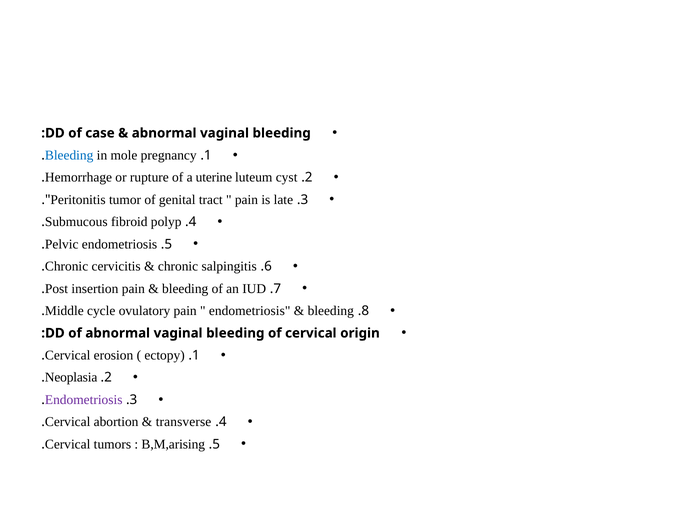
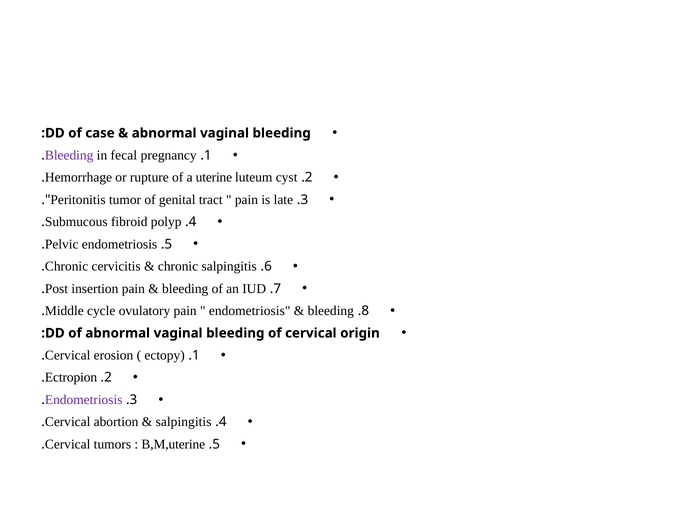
Bleeding colour: blue -> purple (69, 155)
mole: mole -> fecal (124, 155)
Neoplasia: Neoplasia -> Ectropion (71, 378)
transverse: transverse -> salpingitis (184, 422)
B,M,arising: B,M,arising -> B,M,uterine (173, 445)
